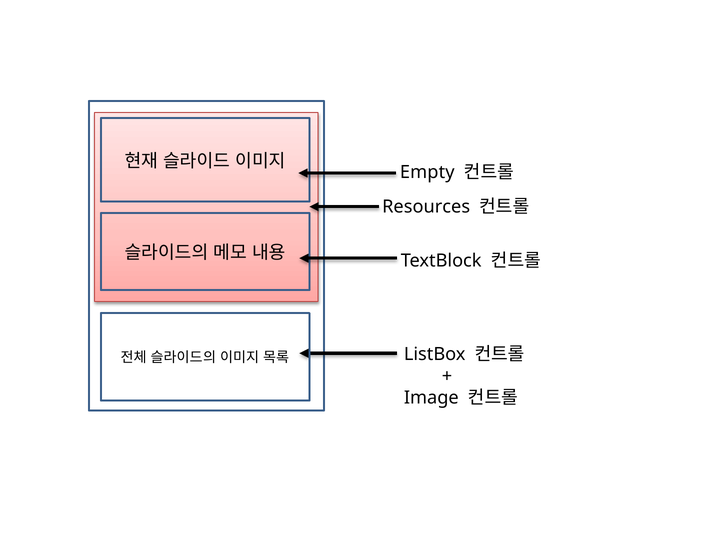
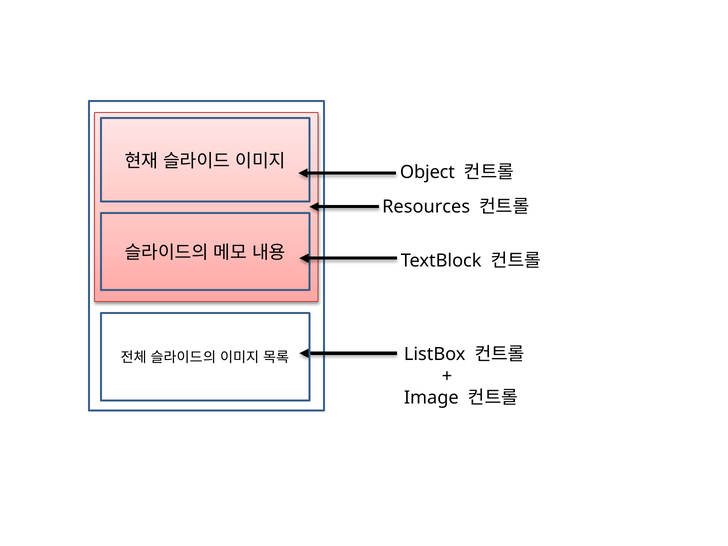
Empty: Empty -> Object (427, 172)
